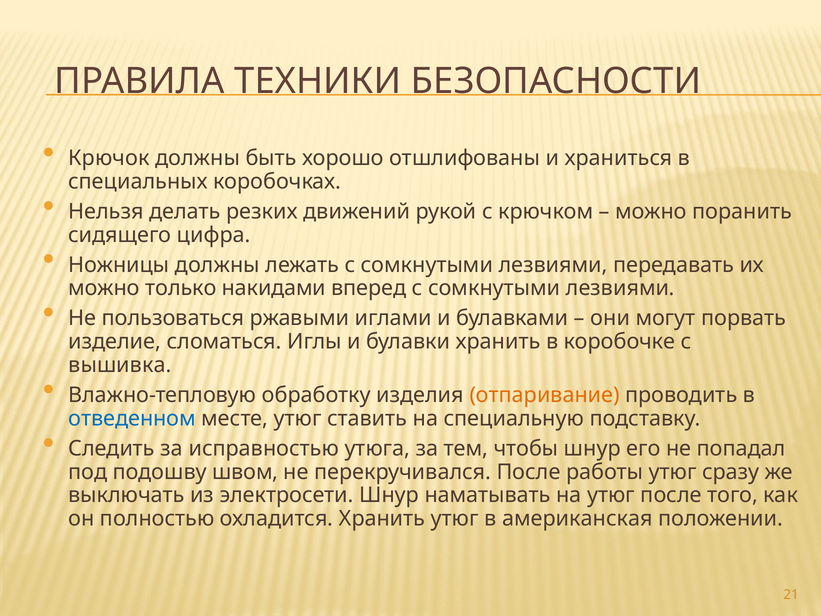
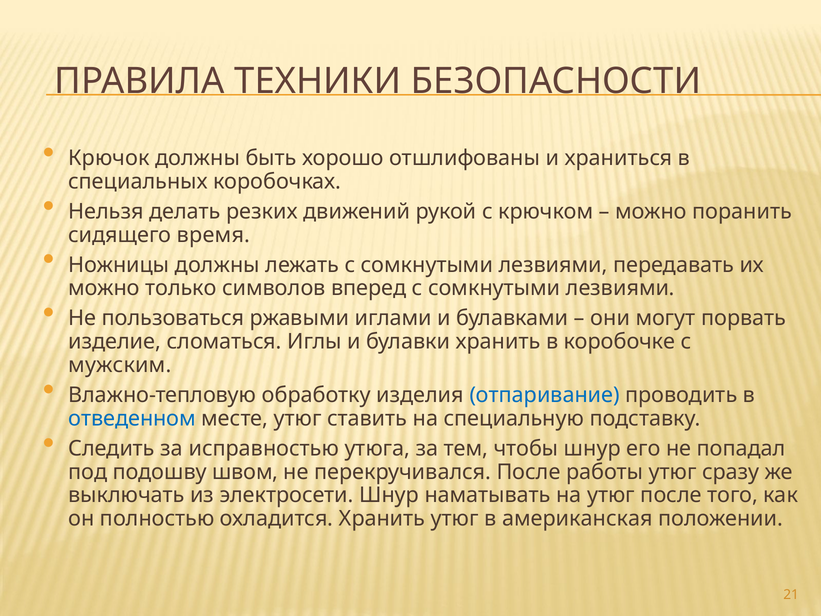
цифра: цифра -> время (214, 235)
накидами: накидами -> символов (274, 288)
вышивка: вышивка -> мужским (120, 365)
отпаривание colour: orange -> blue (545, 395)
